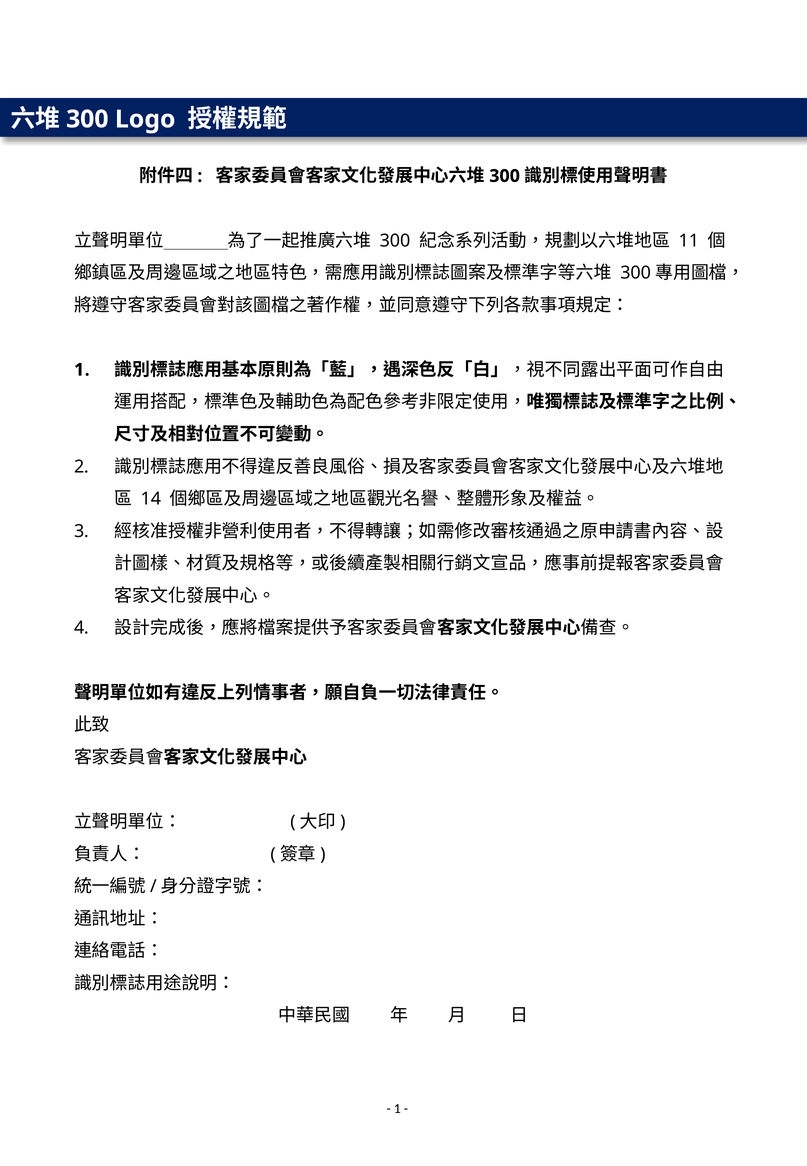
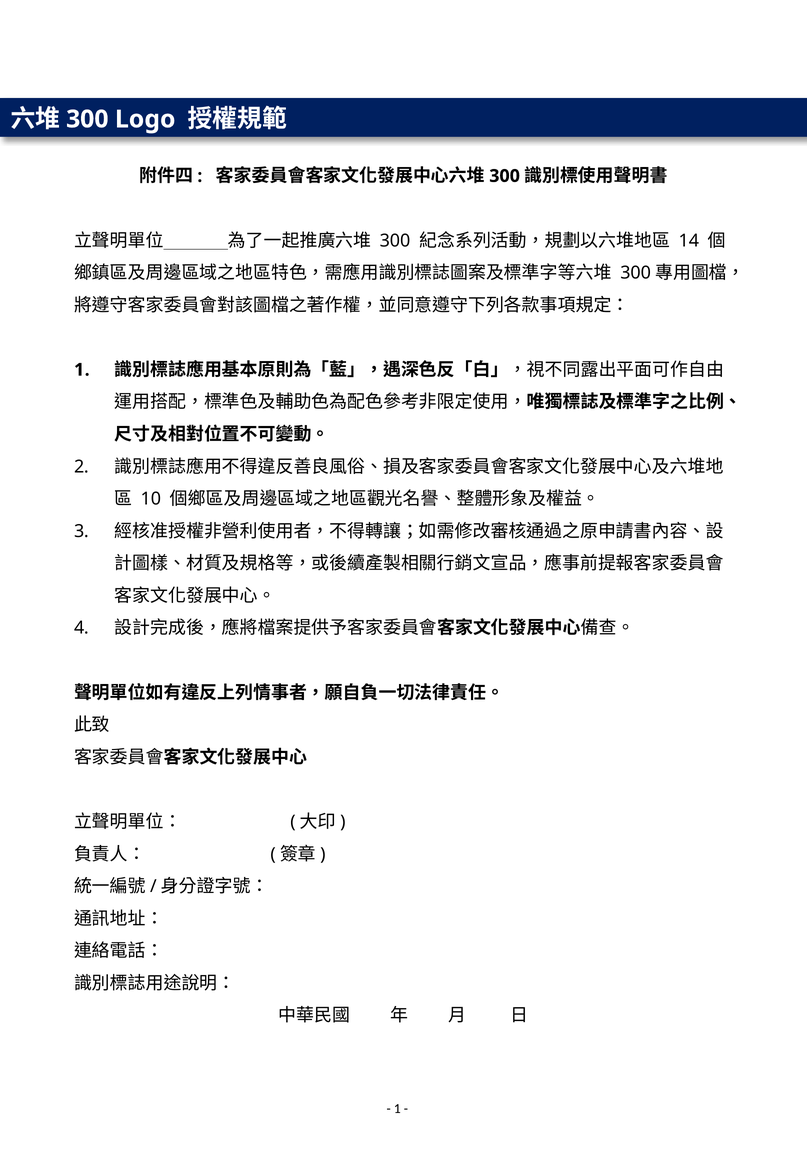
11: 11 -> 14 (689, 241)
14: 14 -> 10 (151, 499)
